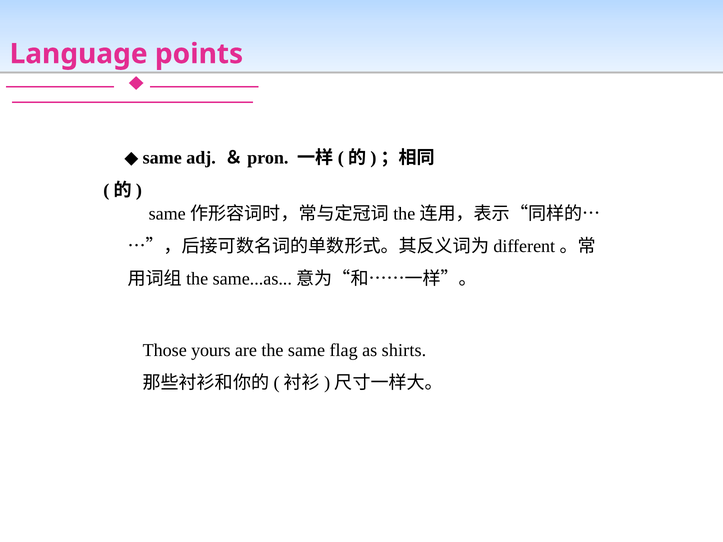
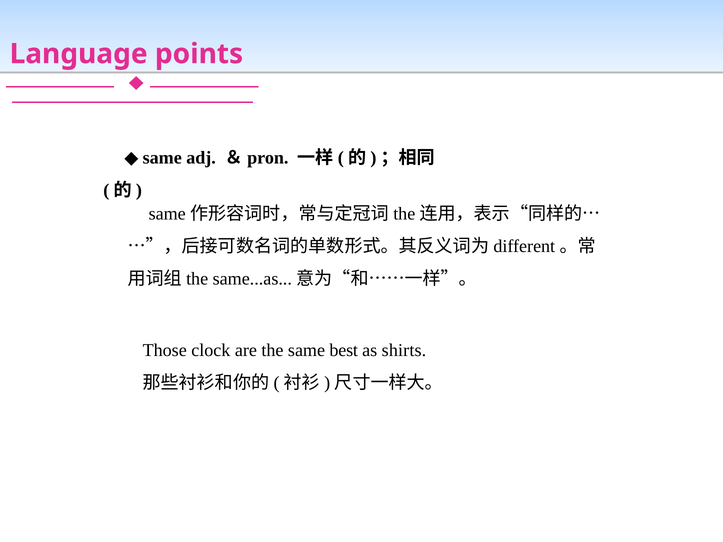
yours: yours -> clock (211, 350)
flag: flag -> best (344, 350)
